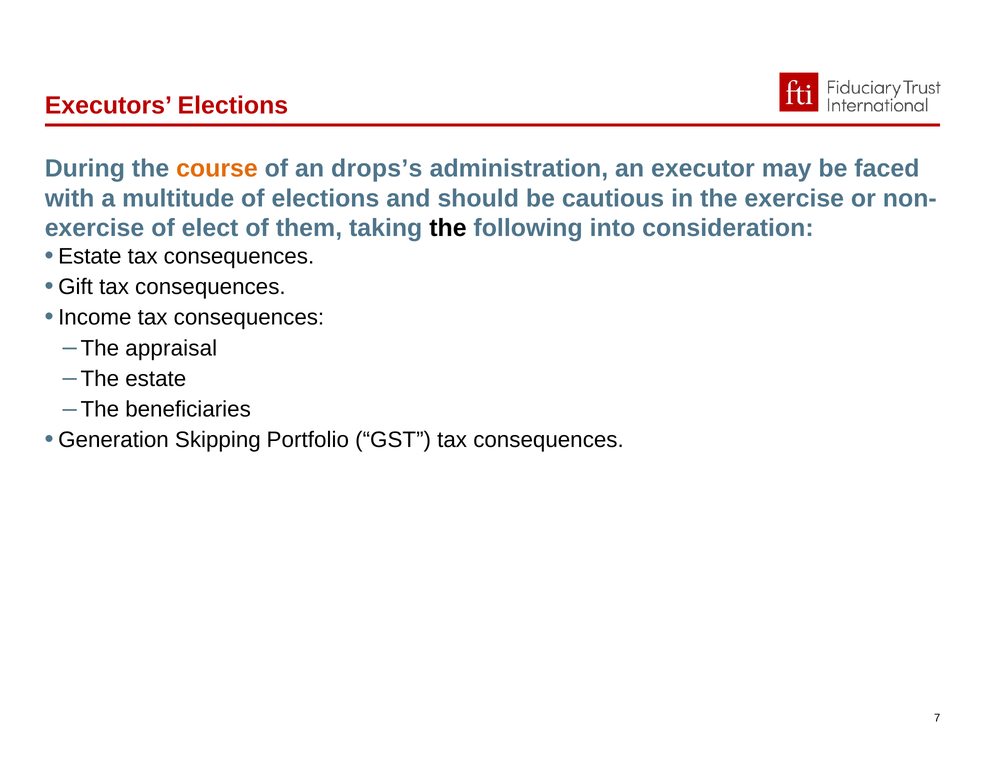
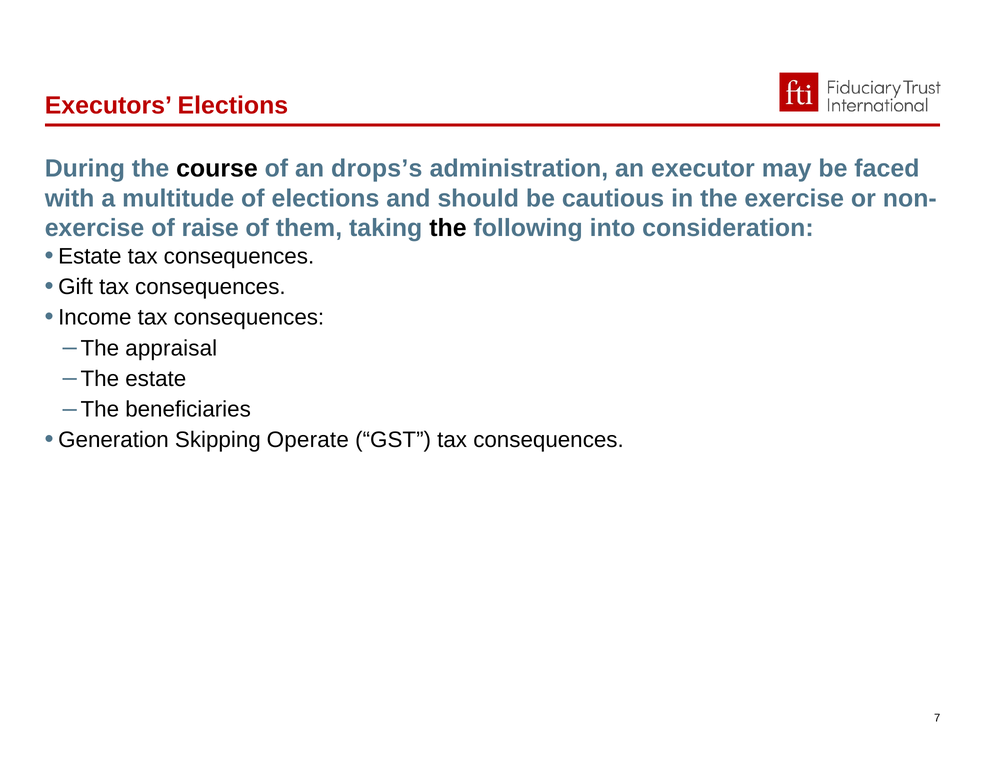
course colour: orange -> black (217, 168)
elect: elect -> raise (210, 228)
Portfolio: Portfolio -> Operate (308, 440)
